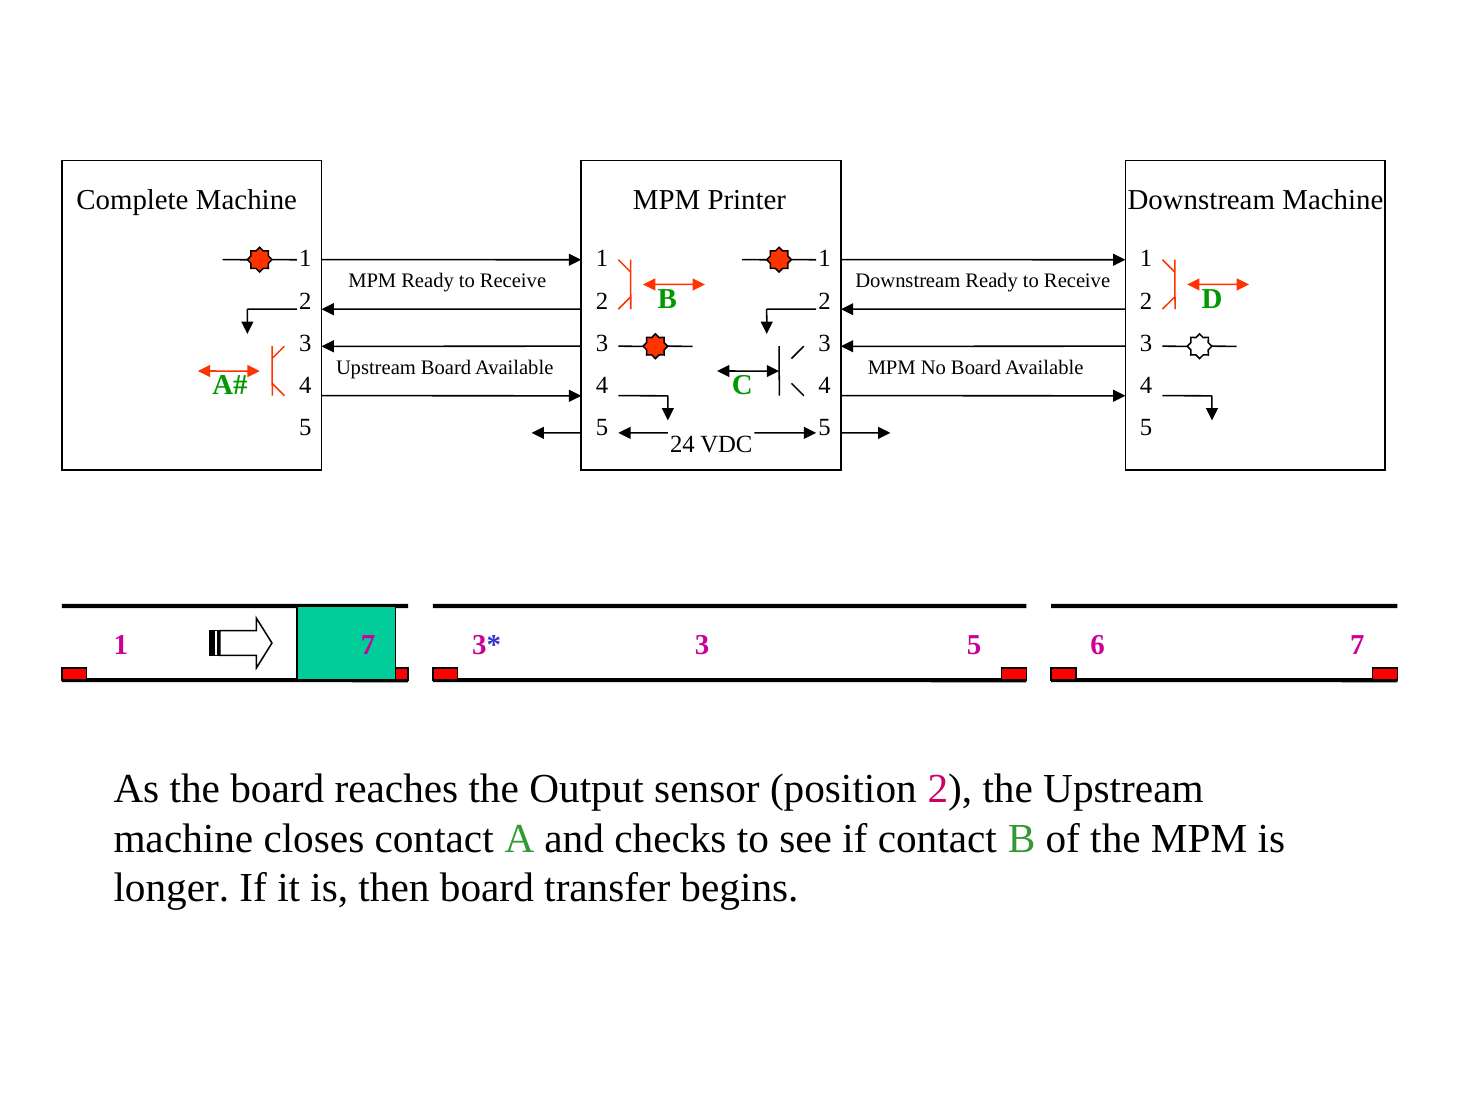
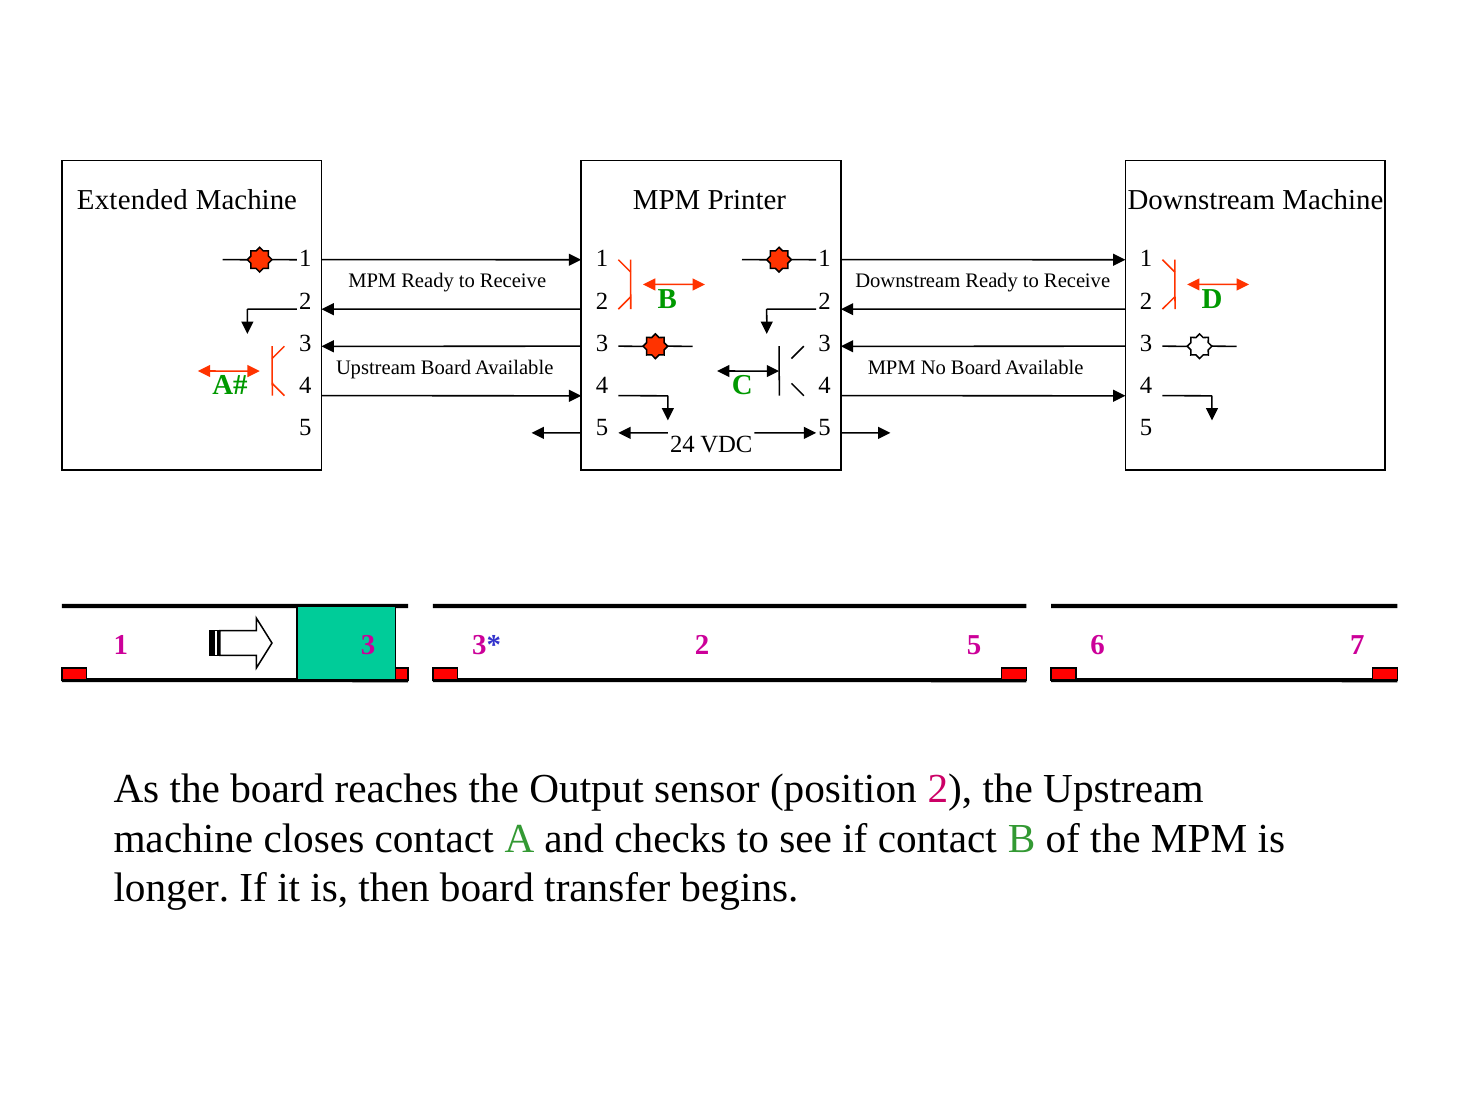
Complete: Complete -> Extended (132, 200)
1 7: 7 -> 3 (368, 645)
3: 3 -> 2 (702, 645)
